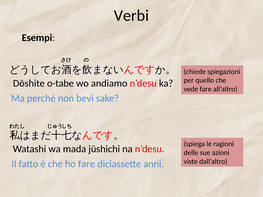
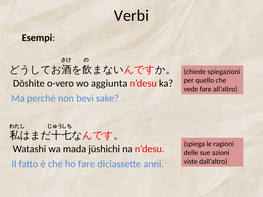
o-tabe: o-tabe -> o-vero (60, 83)
andiamo: andiamo -> aggiunta (109, 83)
